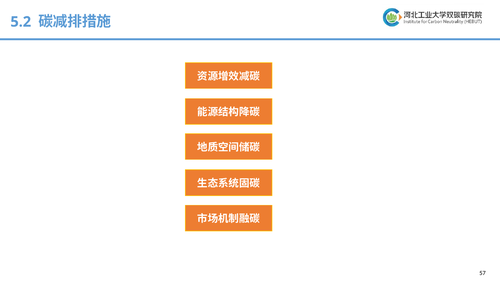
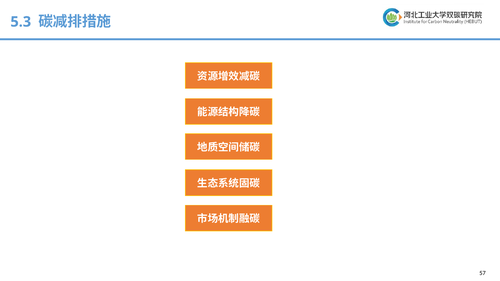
5.2: 5.2 -> 5.3 (21, 22)
